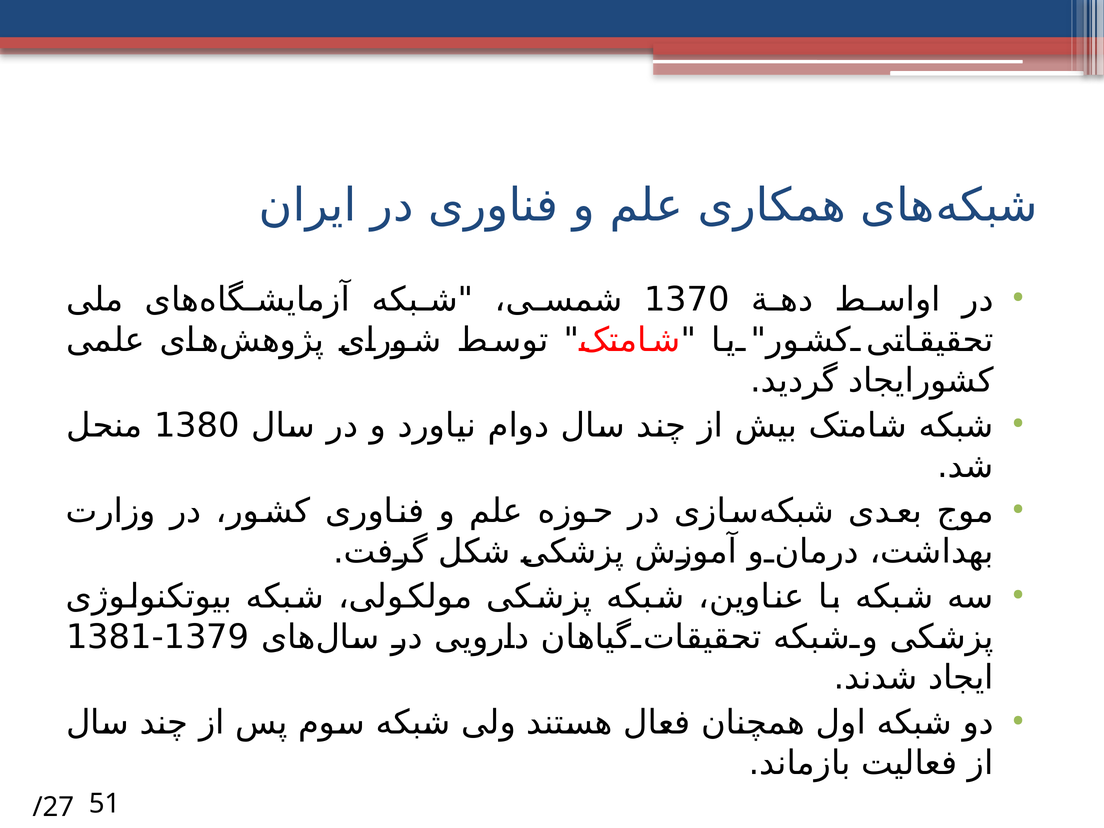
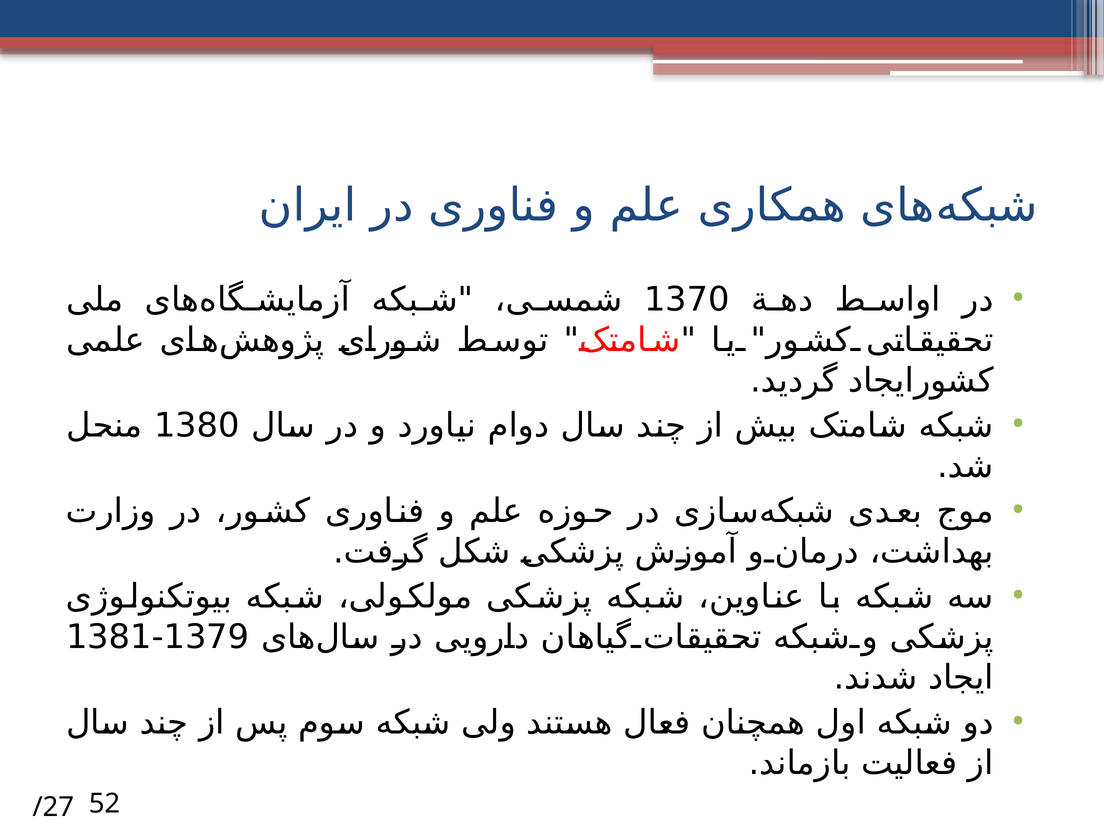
51: 51 -> 52 (105, 803)
